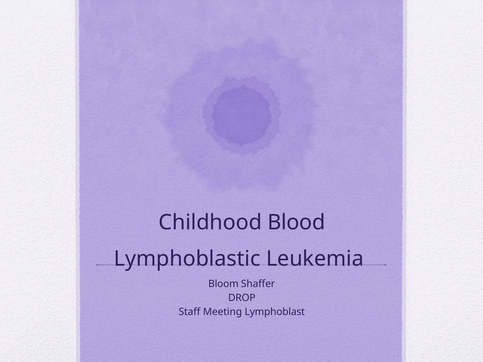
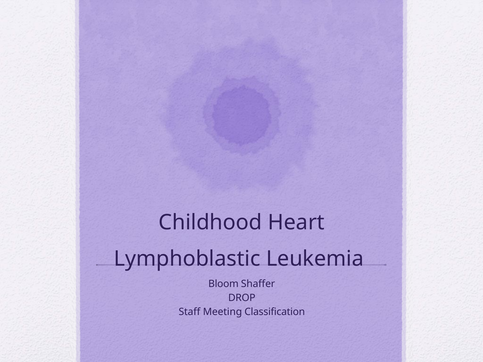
Blood: Blood -> Heart (296, 223)
Lymphoblast: Lymphoblast -> Classification (275, 312)
